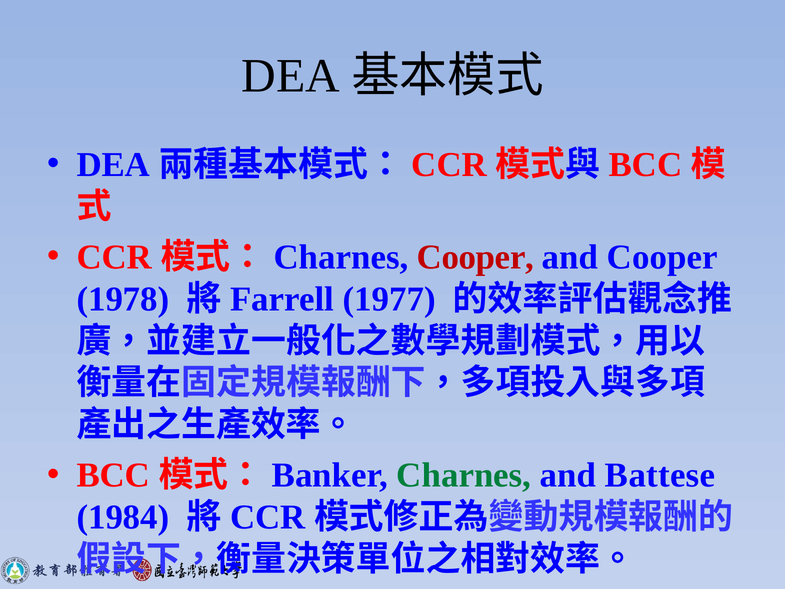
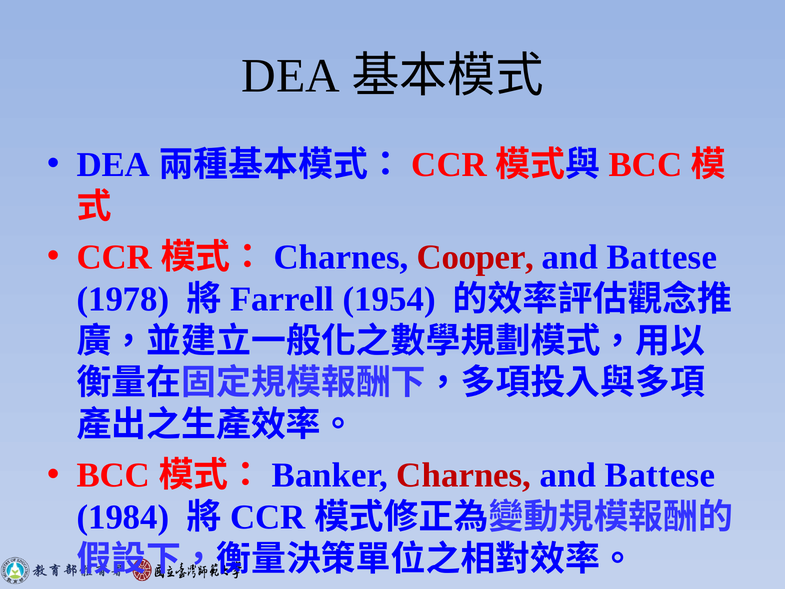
Cooper: Cooper -> Battese (662, 257)
1977: 1977 -> 1954 (389, 299)
Charnes colour: green -> red (464, 475)
